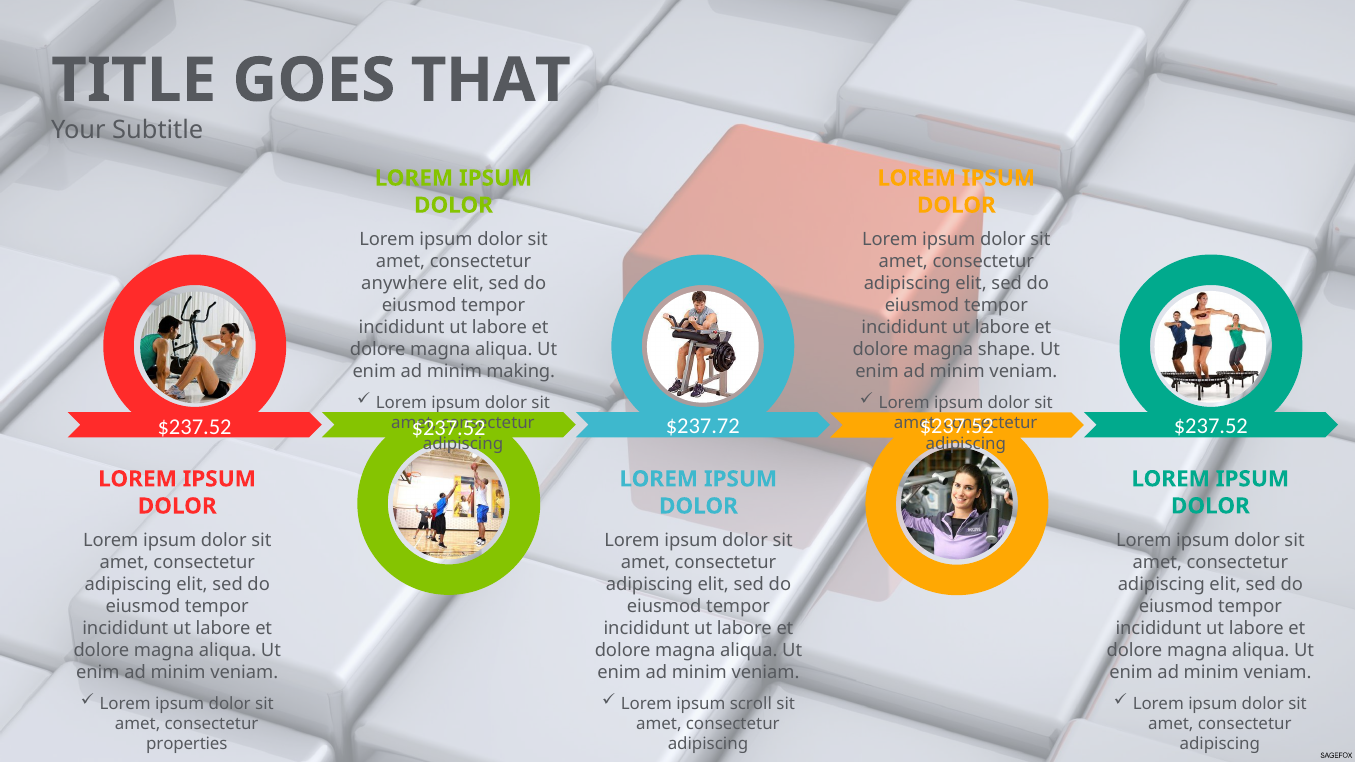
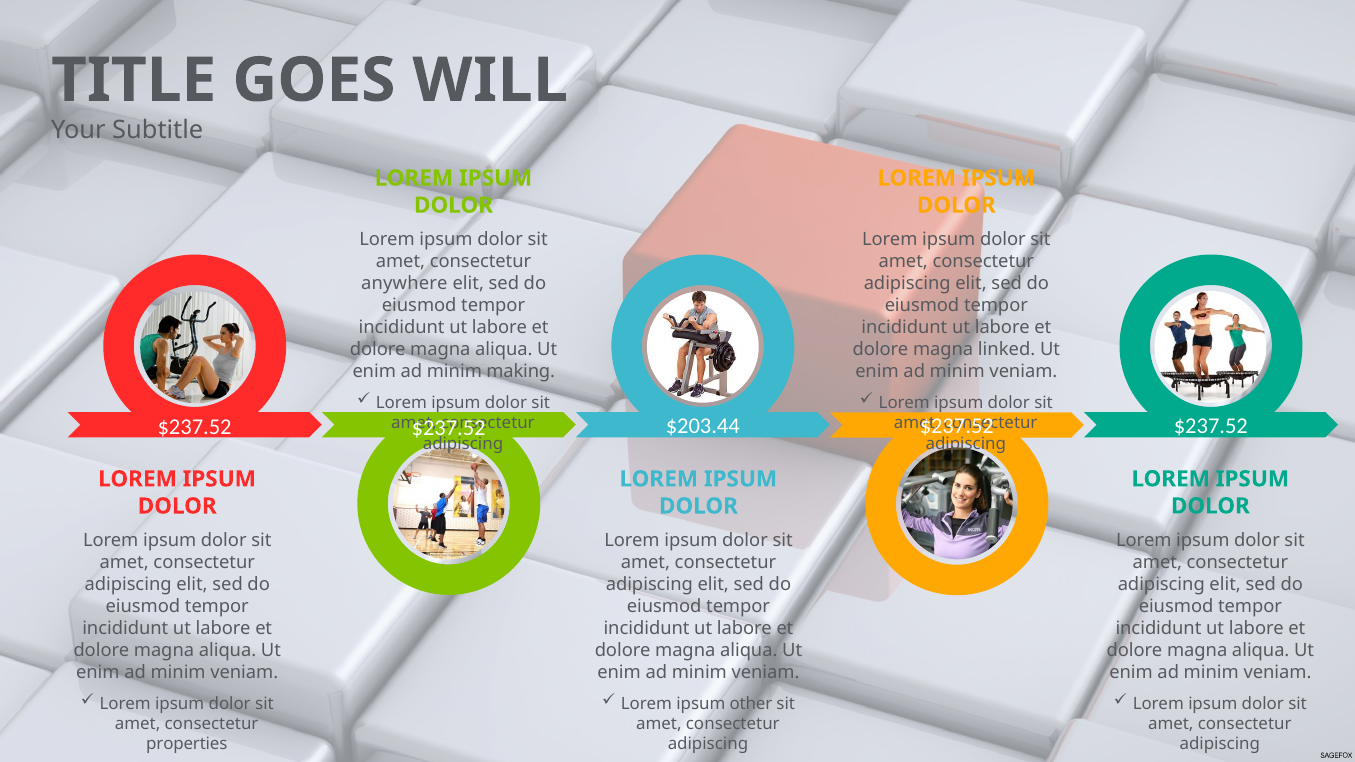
THAT: THAT -> WILL (490, 80)
shape: shape -> linked (1007, 350)
$237.72: $237.72 -> $203.44 (703, 426)
scroll: scroll -> other (751, 704)
